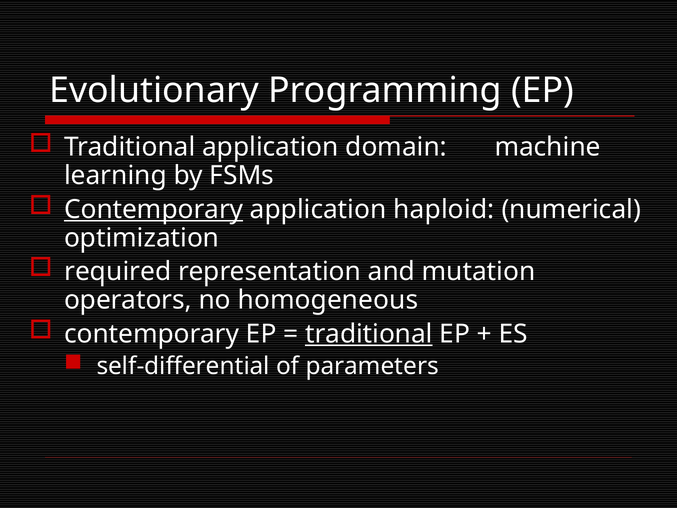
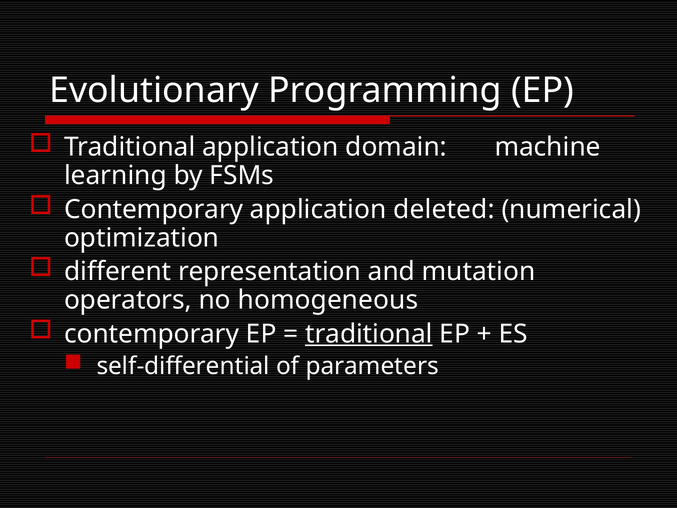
Contemporary underline: present -> none (154, 209)
haploid: haploid -> deleted (444, 209)
required: required -> different (118, 272)
